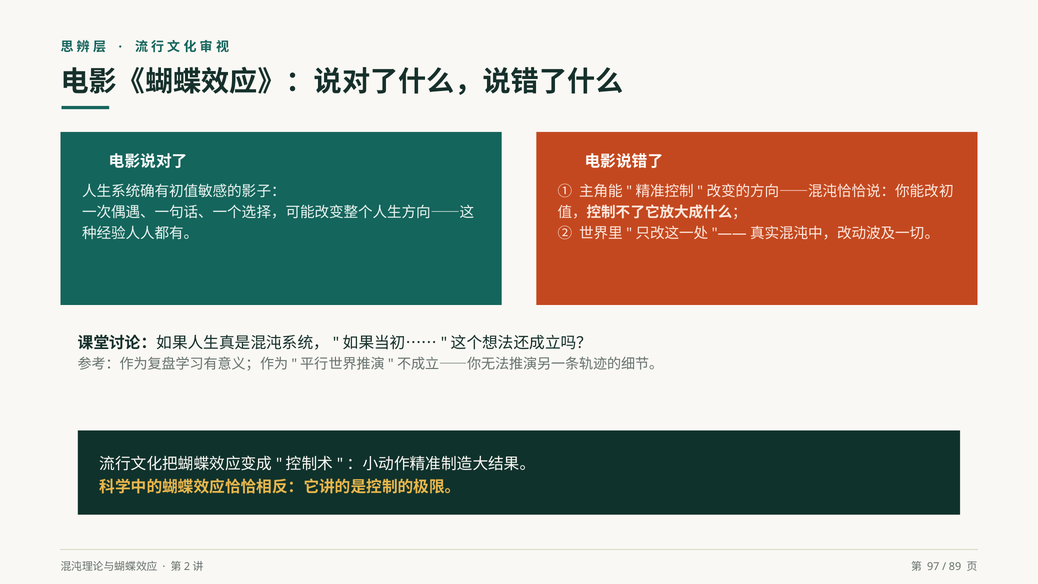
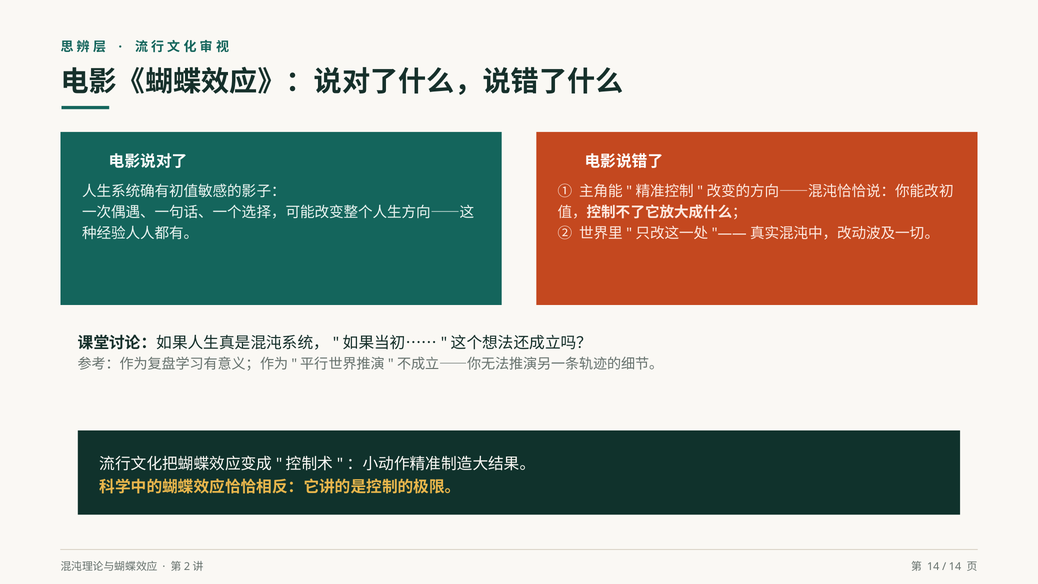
97: 97 -> 14 (933, 566)
89: 89 -> 14 (955, 566)
